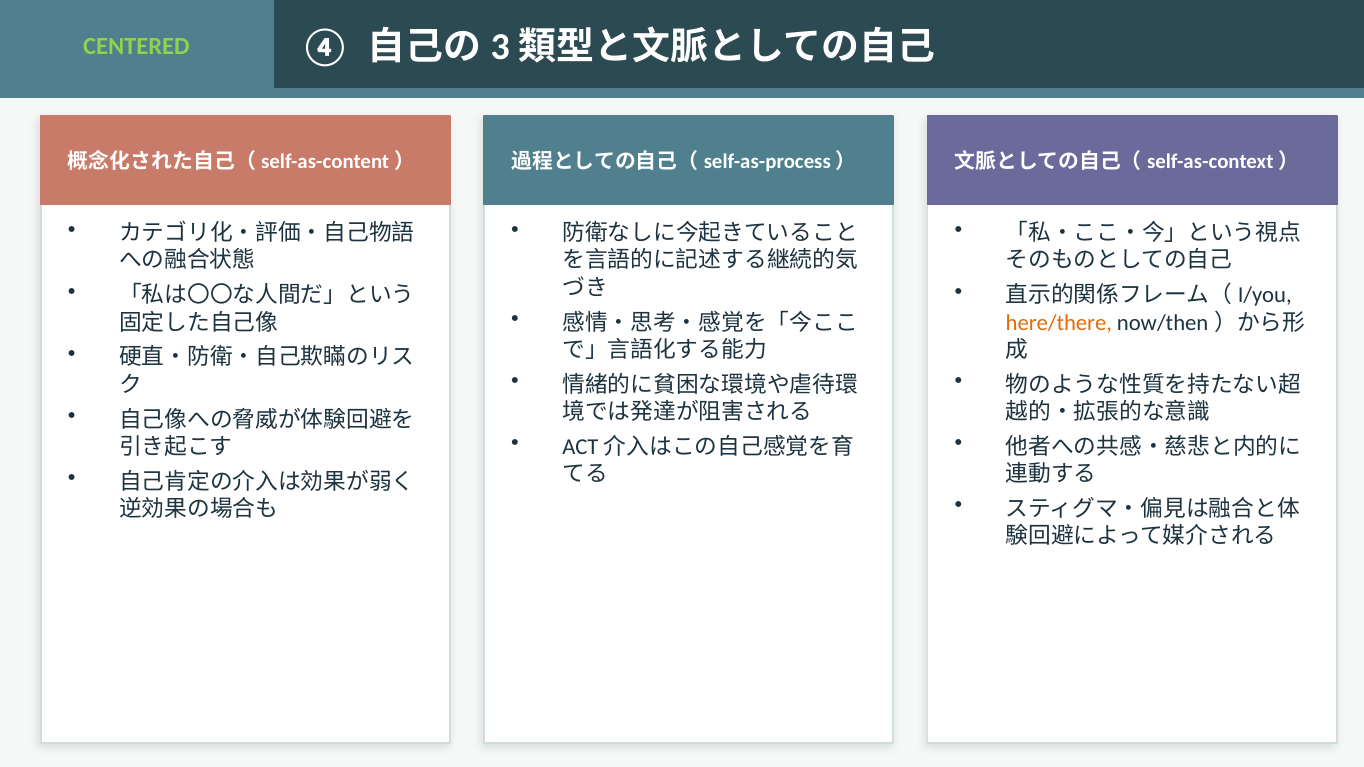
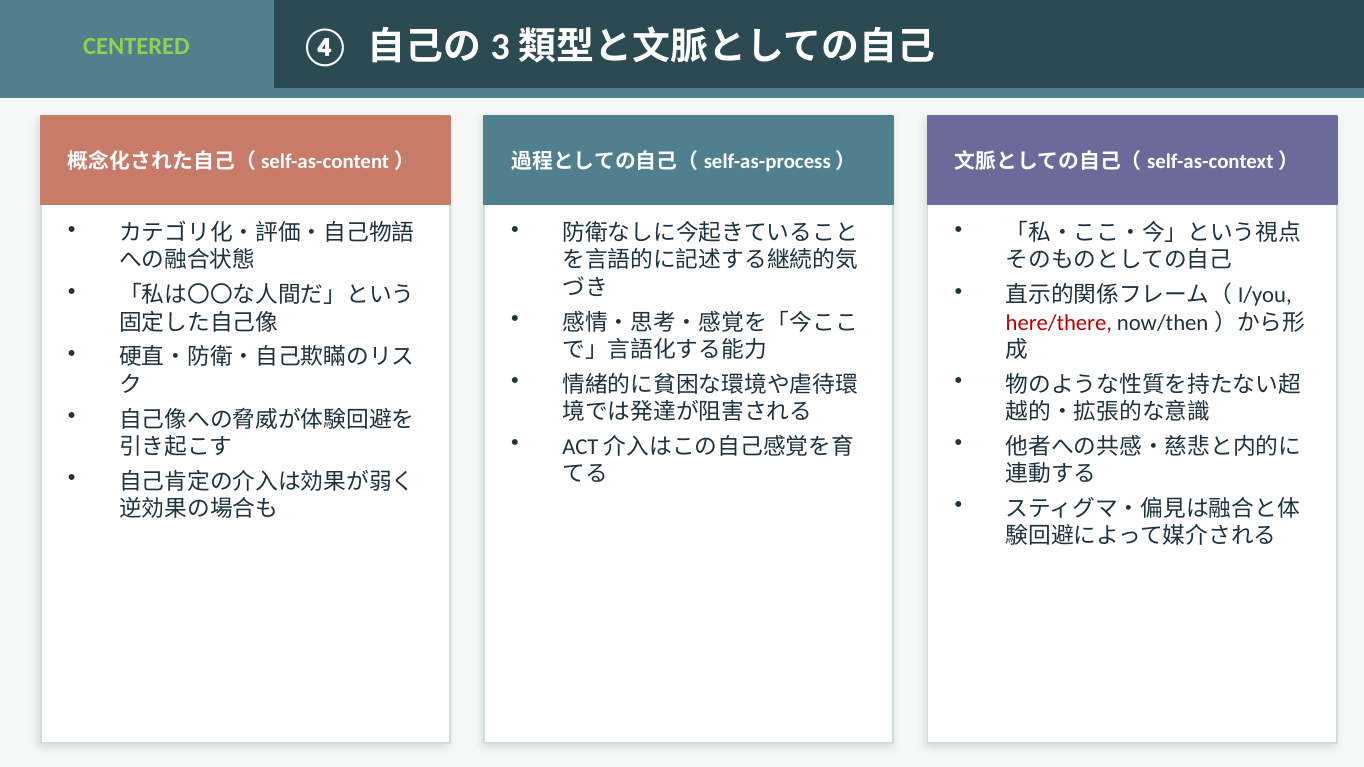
here/there colour: orange -> red (1059, 323)
